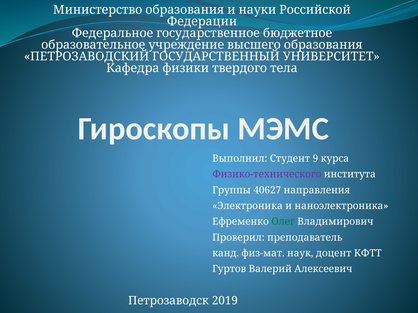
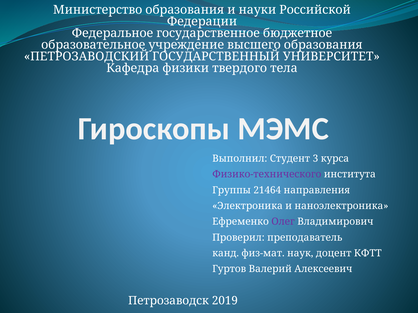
9: 9 -> 3 (315, 159)
40627: 40627 -> 21464 (267, 190)
Олег colour: green -> purple (283, 222)
